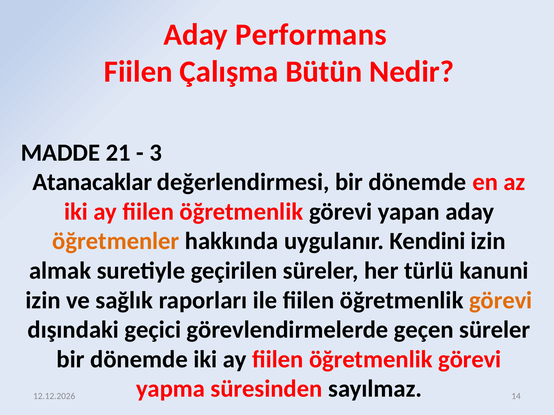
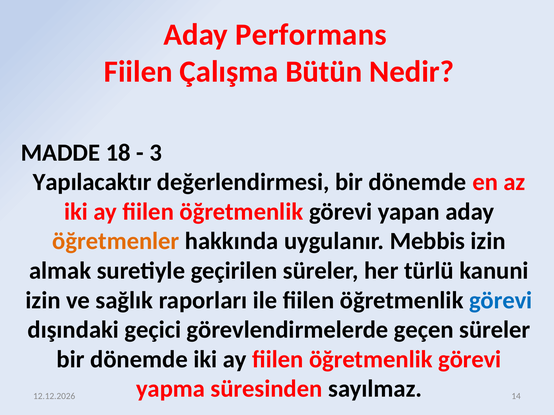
21: 21 -> 18 (118, 153)
Atanacaklar: Atanacaklar -> Yapılacaktır (92, 182)
Kendini: Kendini -> Mebbis (427, 241)
görevi colour: orange -> blue (501, 301)
